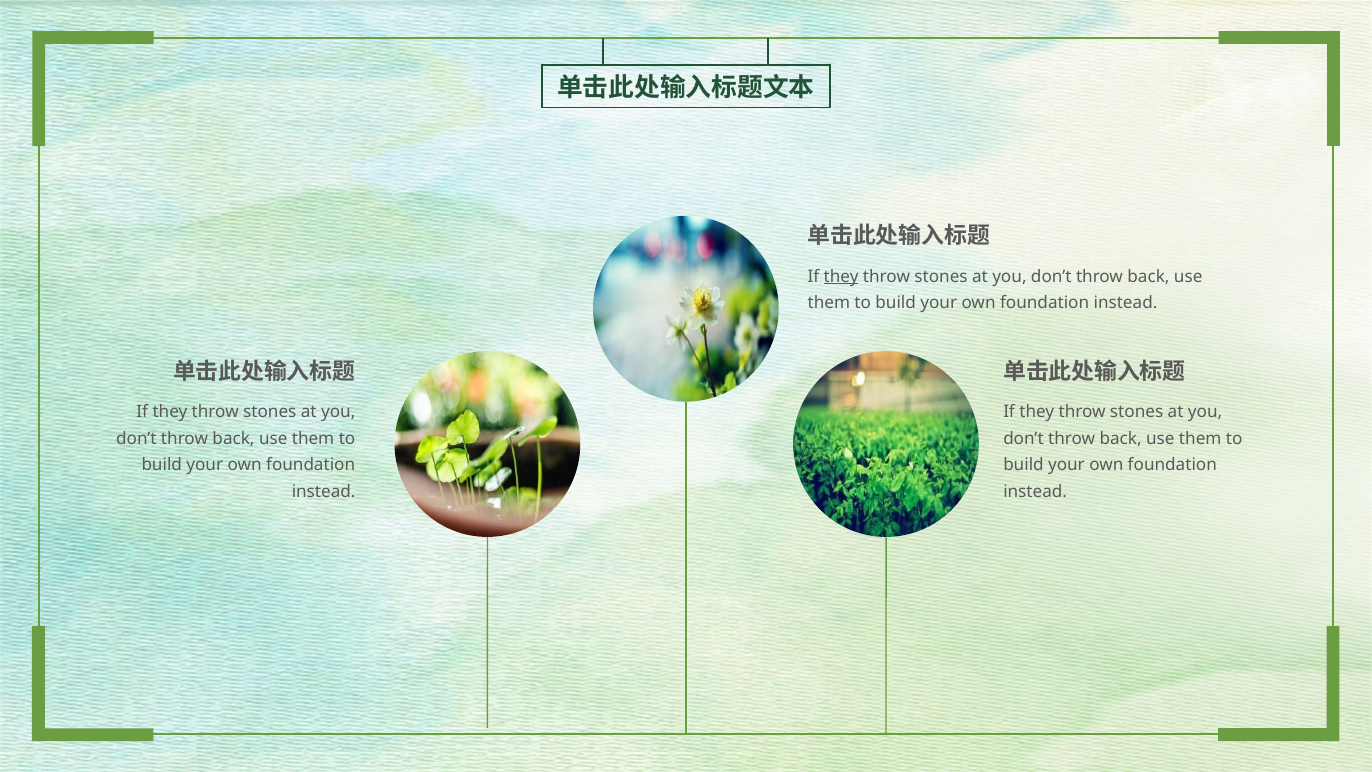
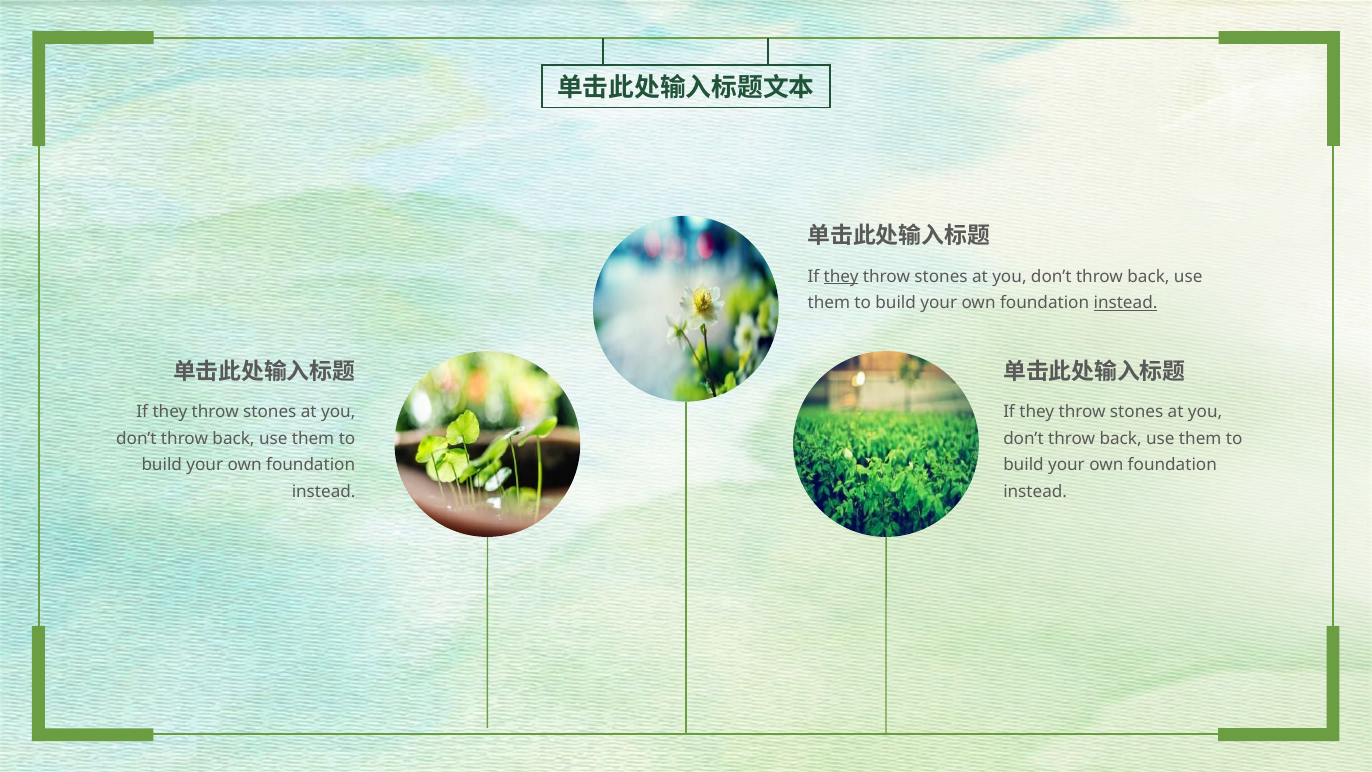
instead underline: none -> present (1125, 303)
